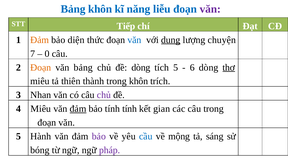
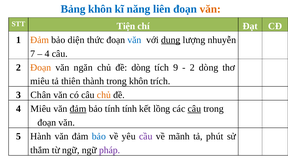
liễu: liễu -> liên (162, 9)
văn colour: purple -> orange (210, 9)
Tiếp: Tiếp -> Tiện (126, 26)
chuyện: chuyện -> nhuyễn (222, 40)
0: 0 -> 4 (47, 54)
văn bảng: bảng -> ngăn (83, 67)
tích 5: 5 -> 9 (176, 67)
6: 6 -> 2 (192, 67)
thơ underline: present -> none (229, 67)
Nhan: Nhan -> Chân (41, 95)
chủ colour: purple -> orange (104, 95)
gian: gian -> lồng (162, 109)
câu underline: none -> present (194, 109)
bảo colour: purple -> blue (99, 136)
cầu colour: blue -> purple (146, 136)
mộng: mộng -> mãnh (179, 136)
sáng: sáng -> phút (215, 136)
bóng: bóng -> thắm (40, 150)
